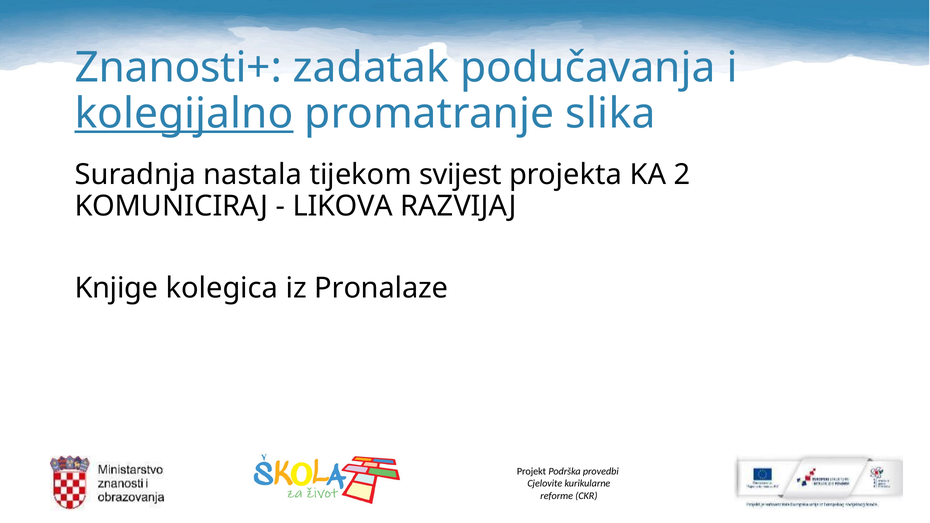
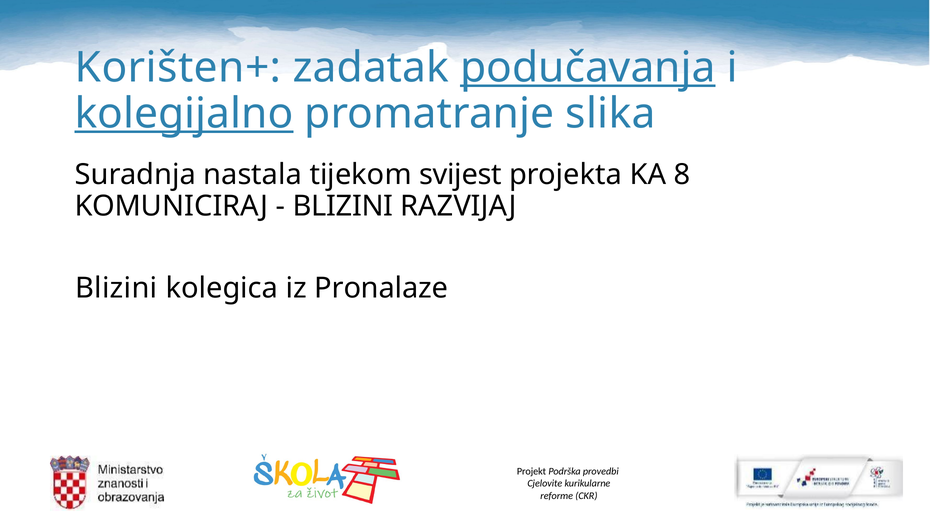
Znanosti+: Znanosti+ -> Korišten+ (178, 68)
podučavanja underline: none -> present (588, 68)
2: 2 -> 8 (682, 175)
LIKOVA: LIKOVA -> BLIZINI (343, 206)
Knjige: Knjige -> Blizini (116, 288)
